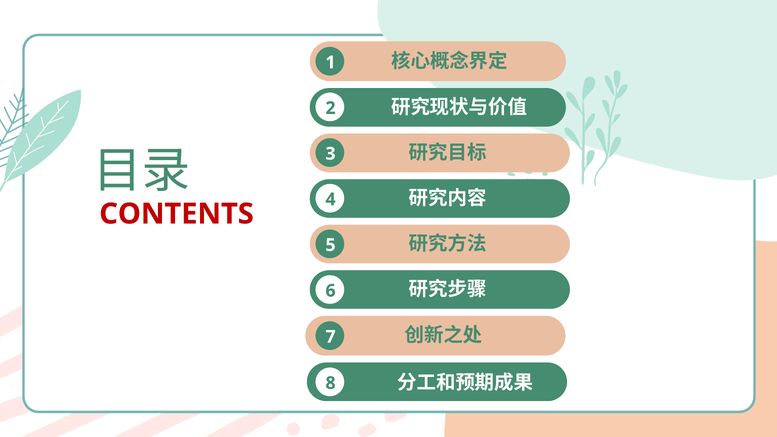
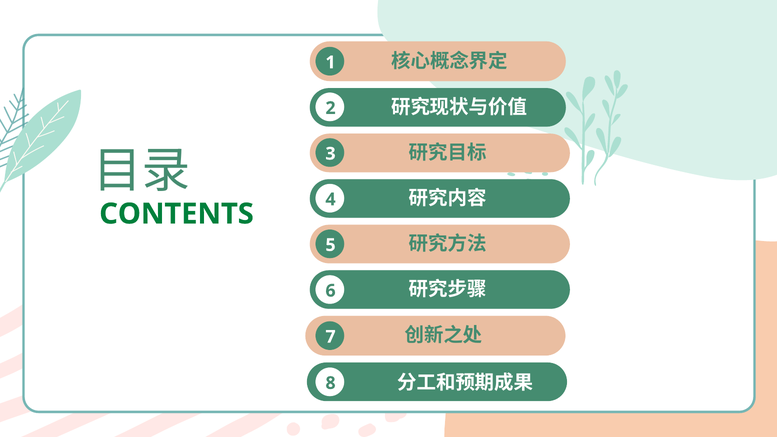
CONTENTS colour: red -> green (177, 214)
